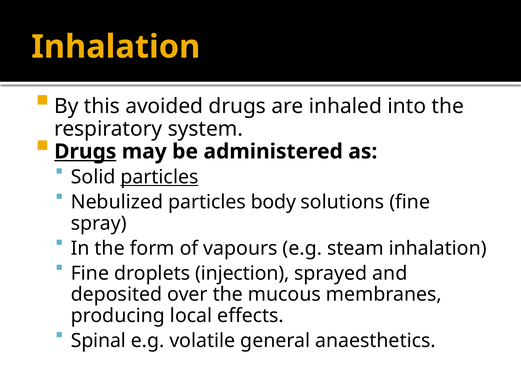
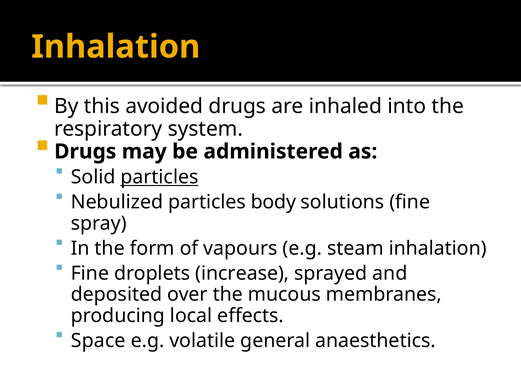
Drugs underline: present -> none (85, 151)
injection: injection -> increase (242, 273)
Spinal: Spinal -> Space (98, 341)
